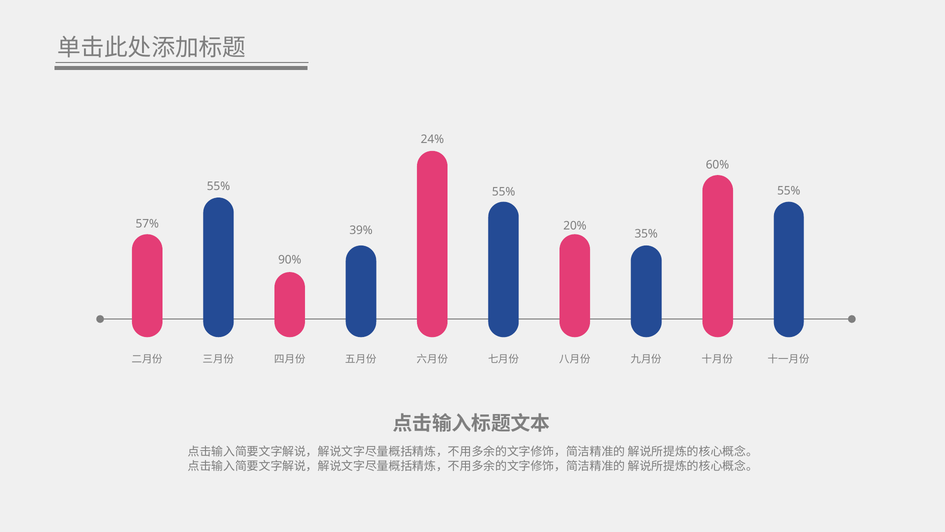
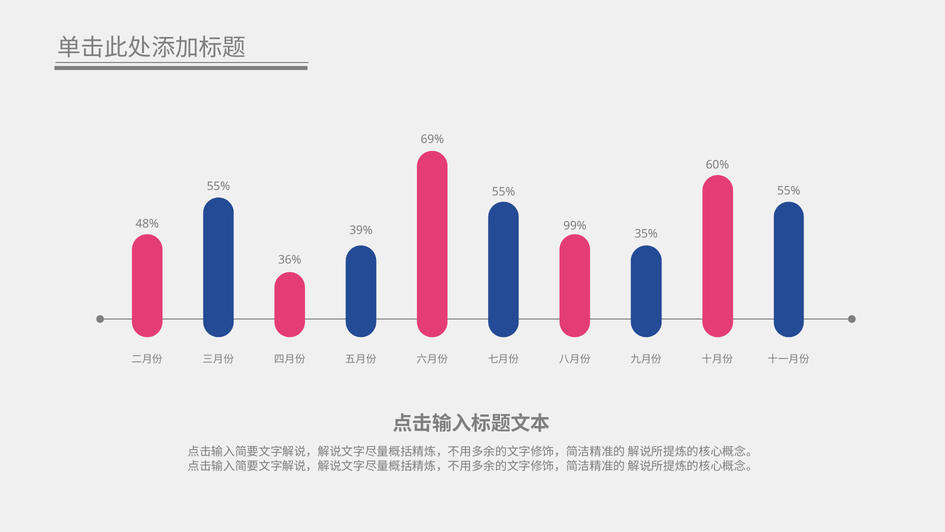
24%: 24% -> 69% (432, 139)
57%: 57% -> 48% (147, 224)
20%: 20% -> 99% (575, 226)
90%: 90% -> 36% (290, 259)
